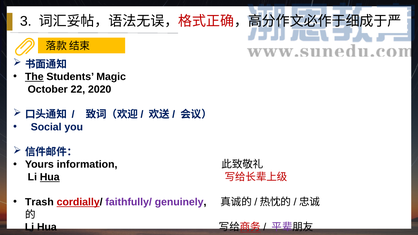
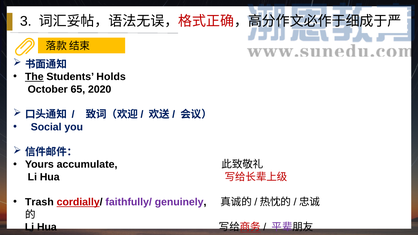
Magic: Magic -> Holds (111, 77)
22: 22 -> 65 (78, 89)
information: information -> accumulate (87, 165)
Hua underline: present -> none (50, 177)
